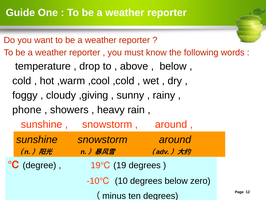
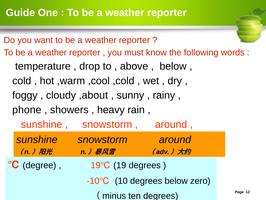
,giving: ,giving -> ,about (93, 95)
